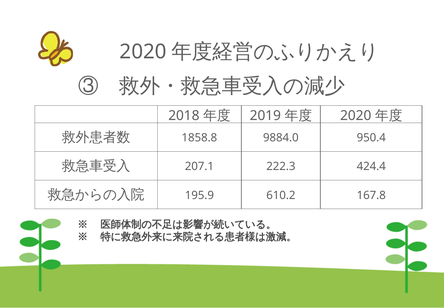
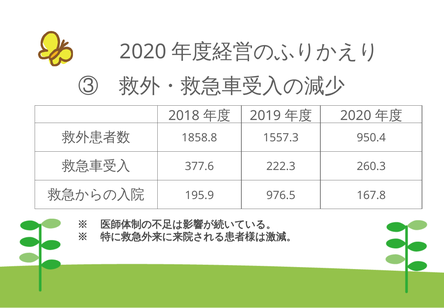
9884.0: 9884.0 -> 1557.3 (281, 138)
207.1: 207.1 -> 377.6 (199, 166)
424.4: 424.4 -> 260.3 (371, 166)
610.2: 610.2 -> 976.5 (281, 195)
